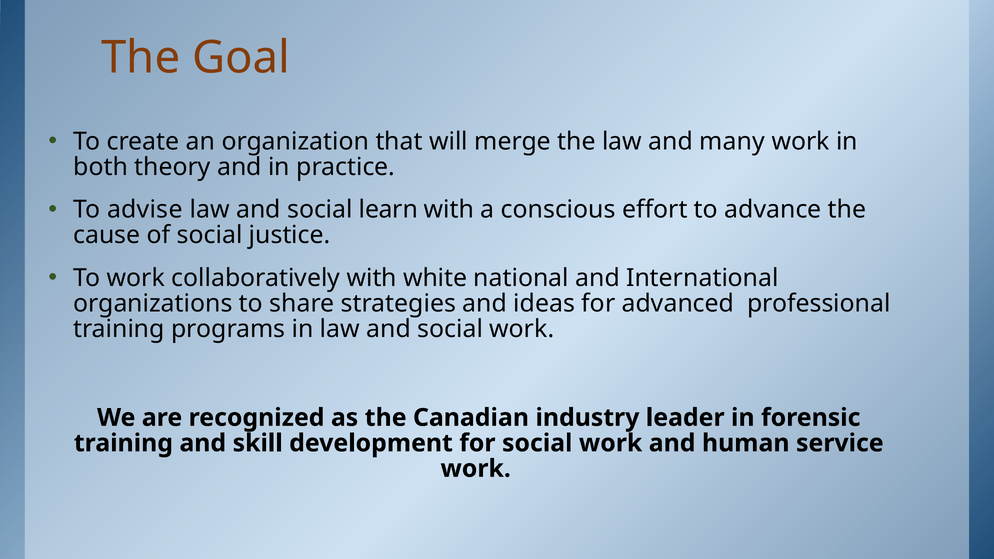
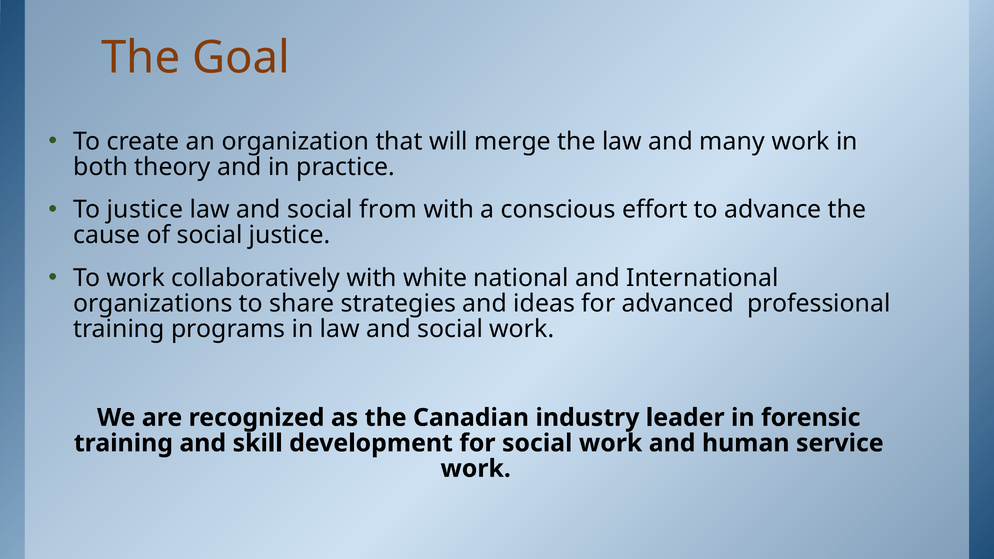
To advise: advise -> justice (145, 210)
learn: learn -> from (388, 210)
